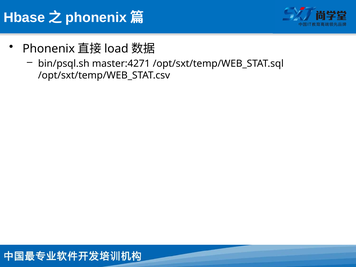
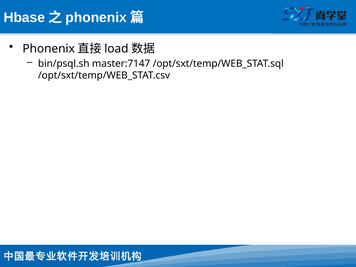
master:4271: master:4271 -> master:7147 (121, 64)
